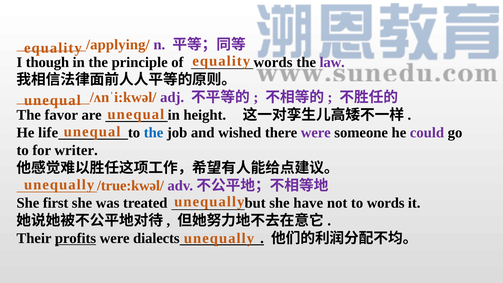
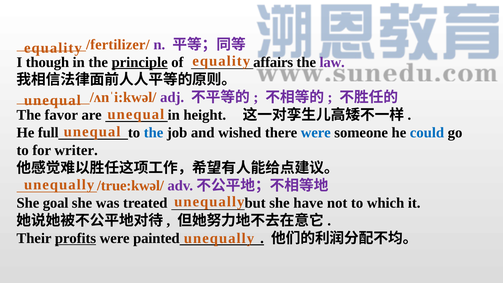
/applying/: /applying/ -> /fertilizer/ (118, 45)
principle underline: none -> present (140, 62)
of words: words -> affairs (273, 62)
life: life -> full (48, 133)
were colour: purple -> blue (316, 133)
could colour: purple -> blue (427, 133)
first: first -> goal (56, 203)
to words: words -> which (386, 203)
dialects: dialects -> painted (156, 238)
